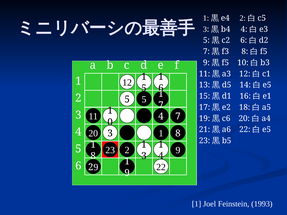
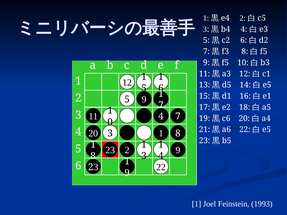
5 5: 5 -> 9 (144, 100)
9: 9 -> 3 (96, 167)
